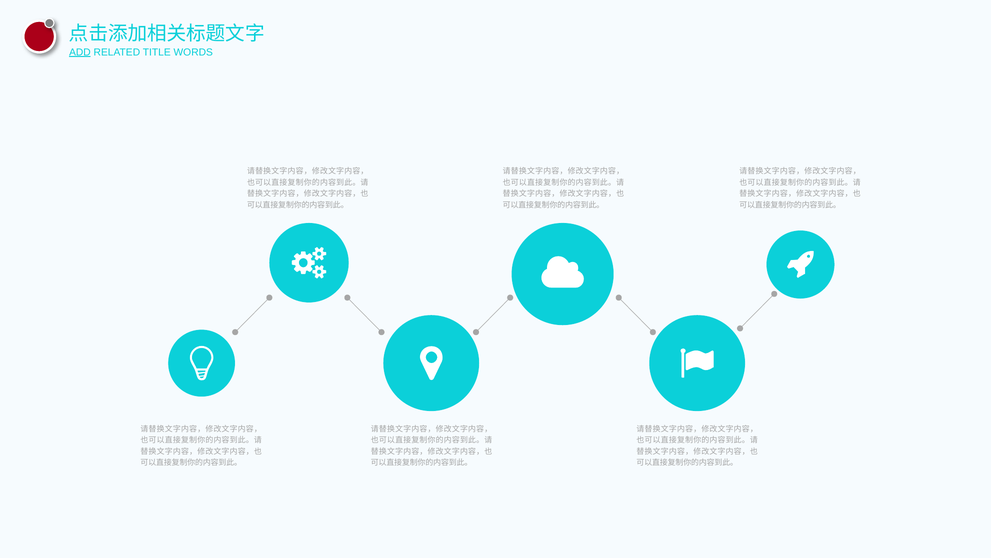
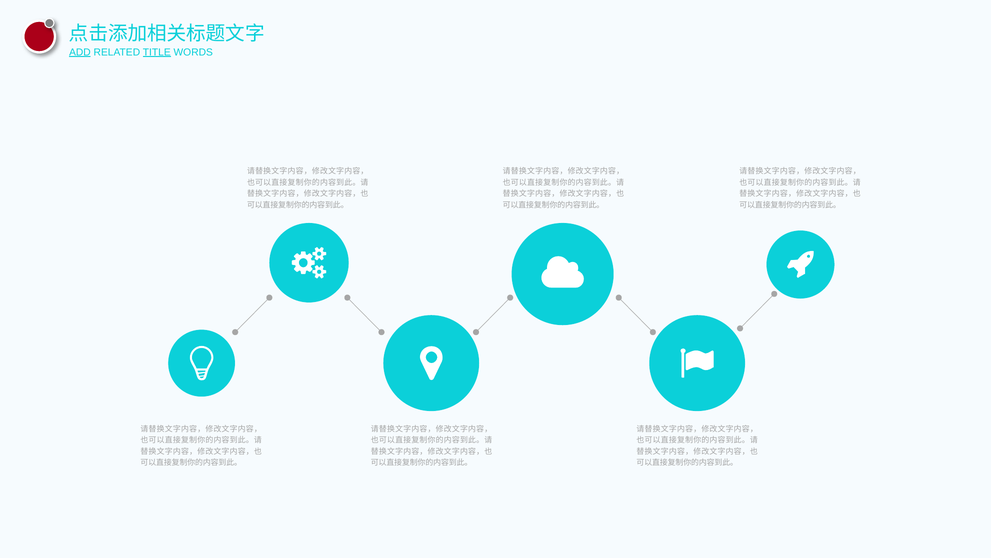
TITLE underline: none -> present (157, 52)
